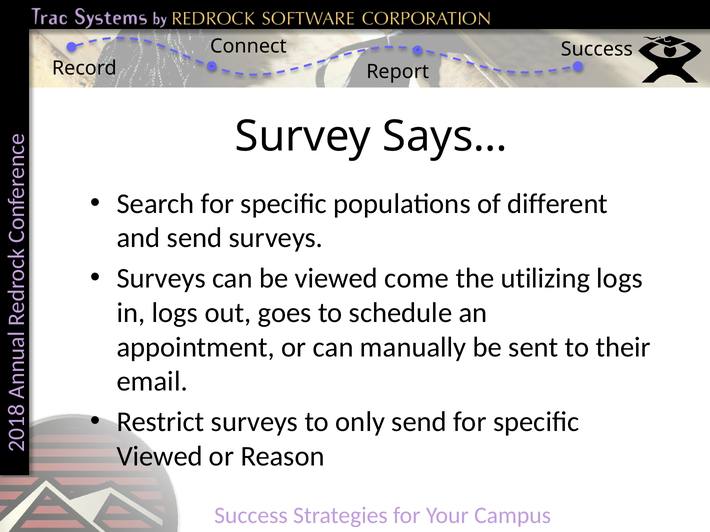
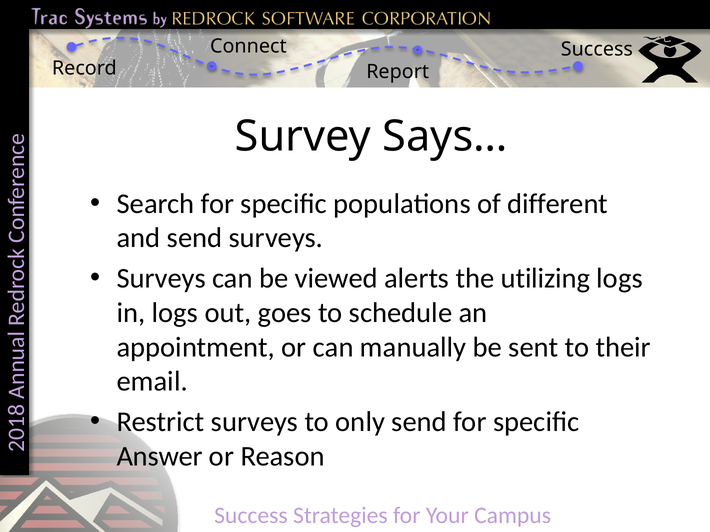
come: come -> alerts (417, 279)
Viewed: Viewed -> Answer (160, 457)
